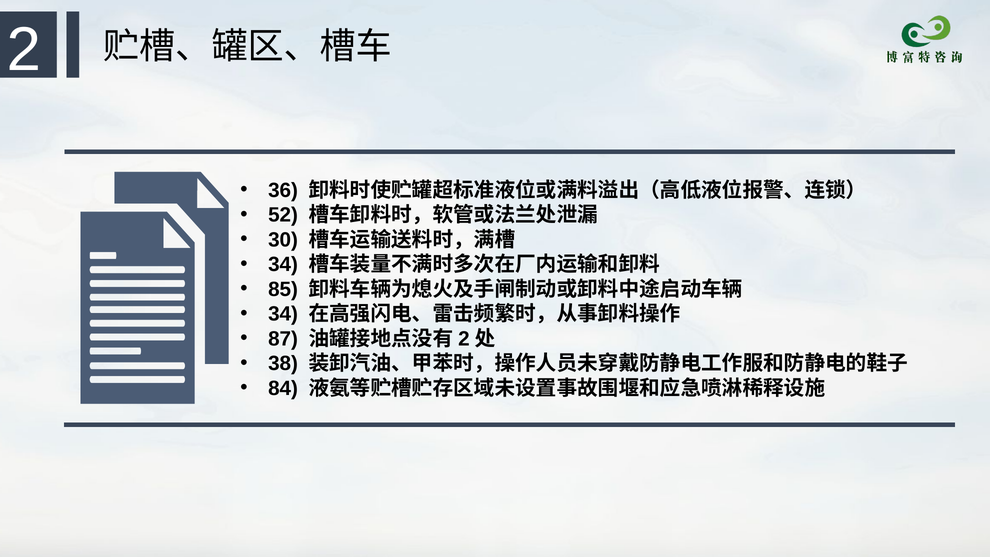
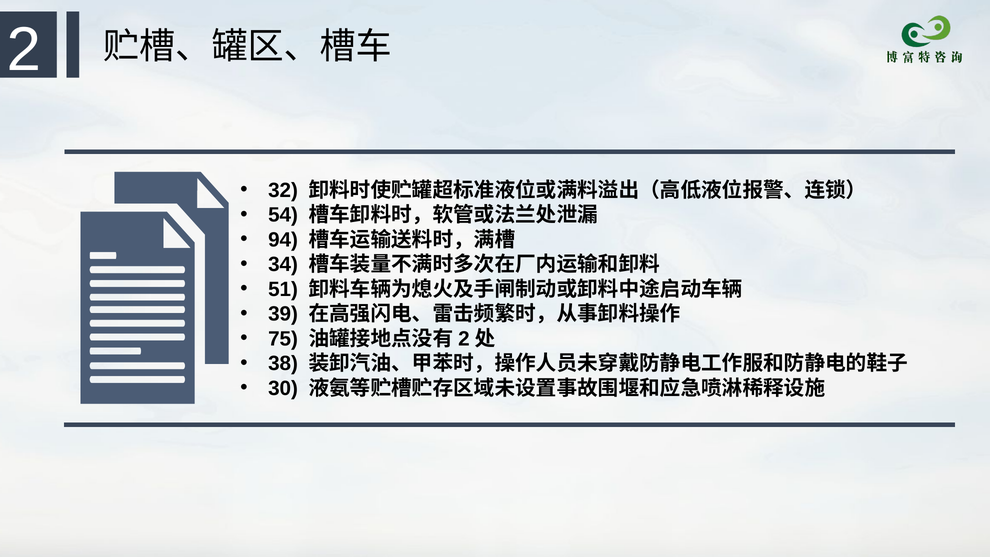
36: 36 -> 32 (283, 190)
52: 52 -> 54 (283, 215)
30: 30 -> 94 (283, 240)
85: 85 -> 51 (283, 289)
34: 34 -> 39 (283, 314)
87: 87 -> 75 (283, 339)
84: 84 -> 30 (283, 388)
